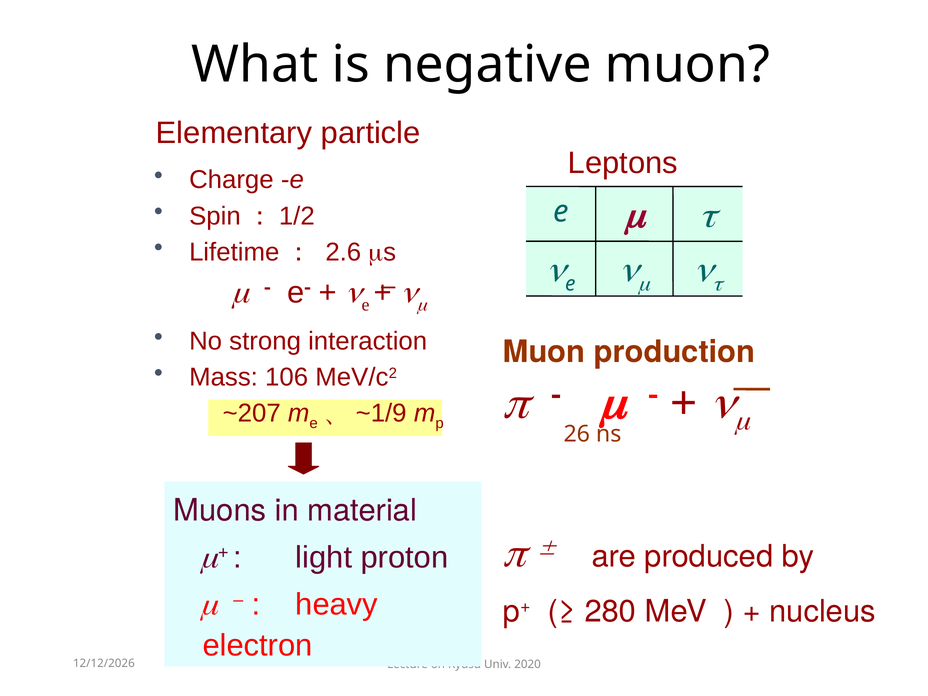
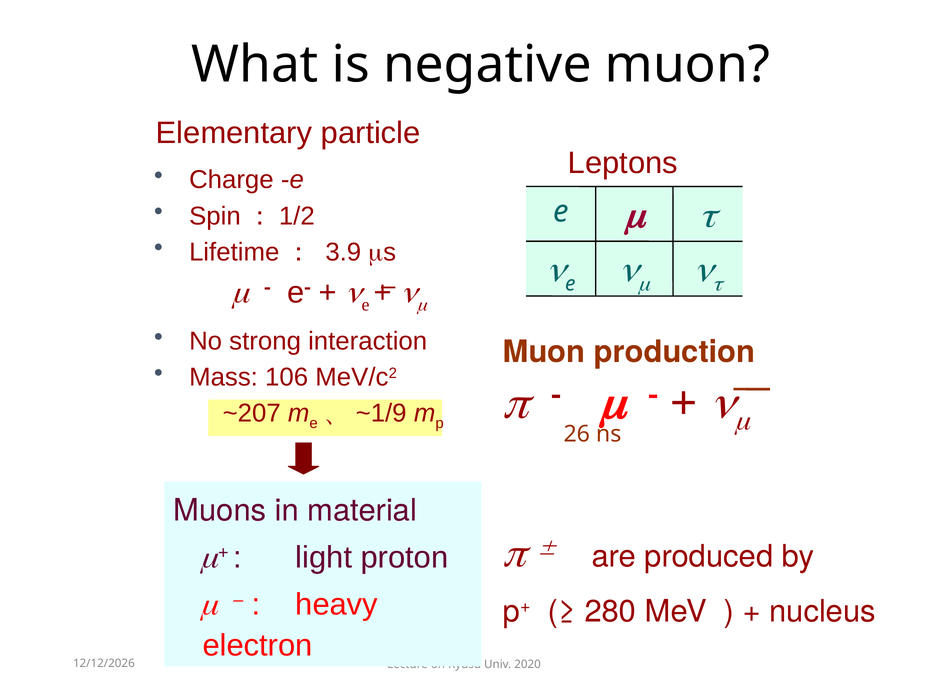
2.6: 2.6 -> 3.9 (343, 252)
